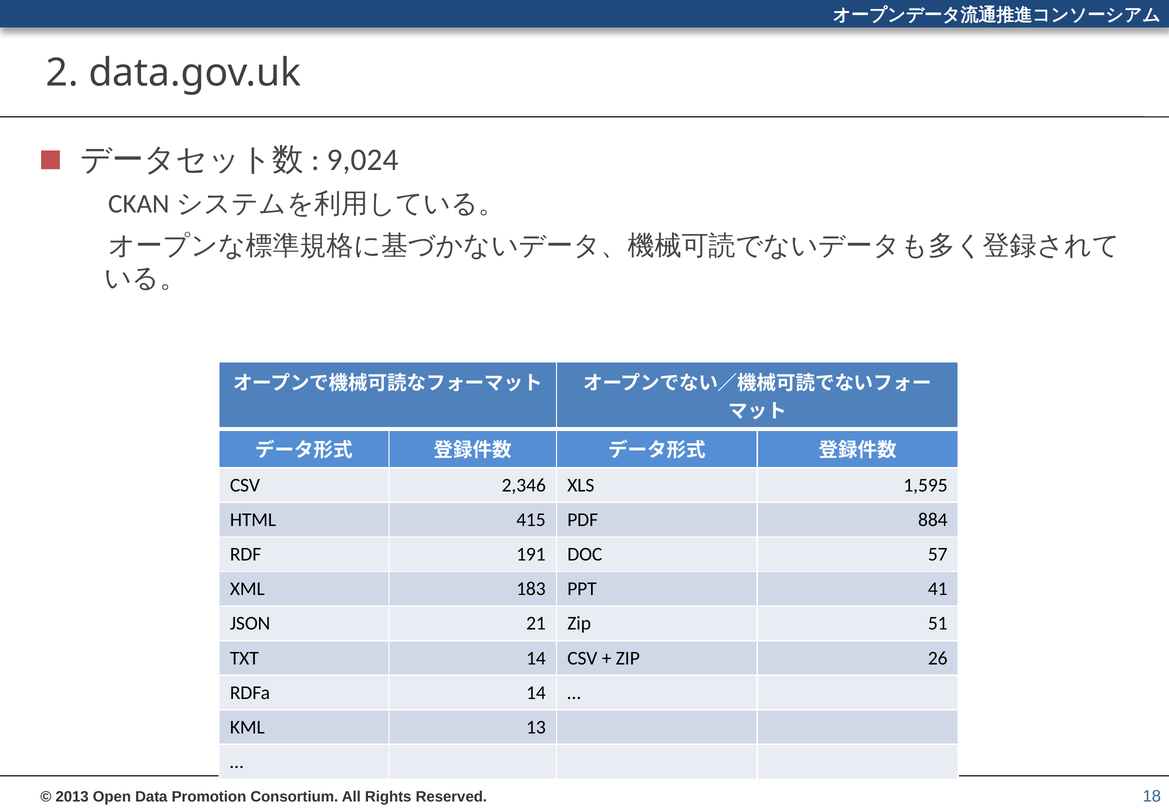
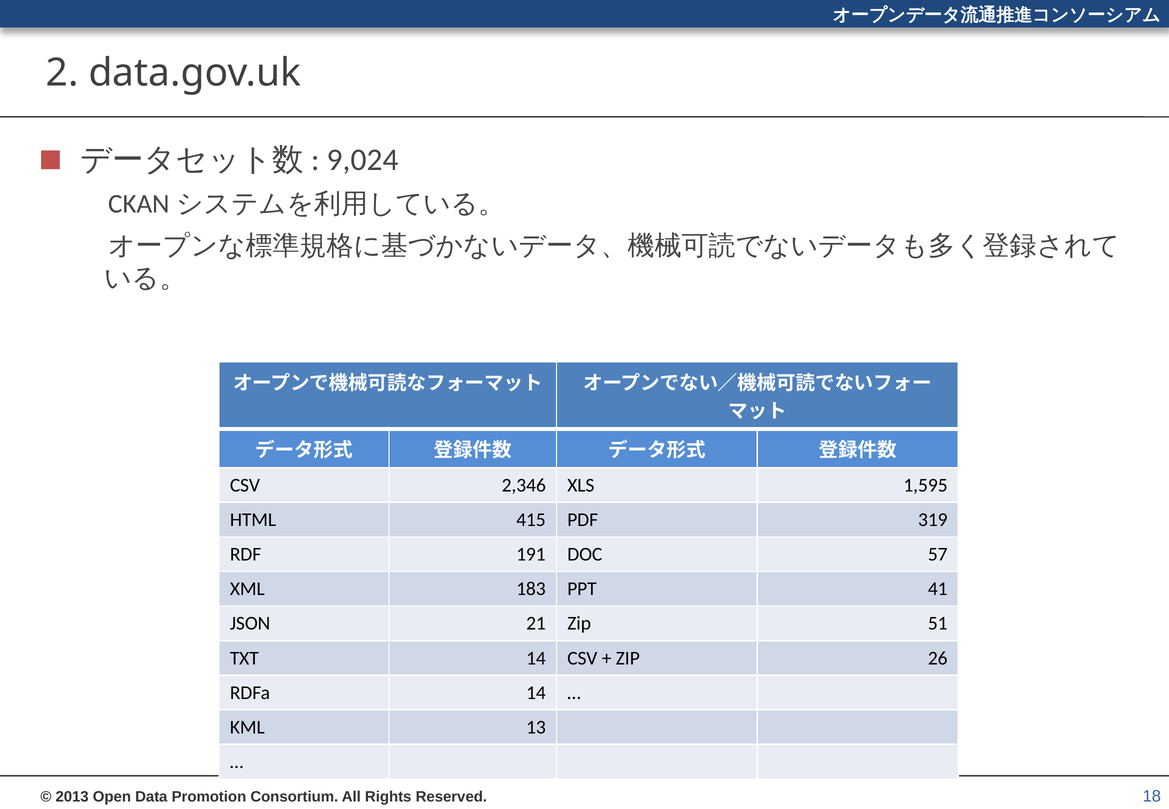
884: 884 -> 319 (933, 520)
